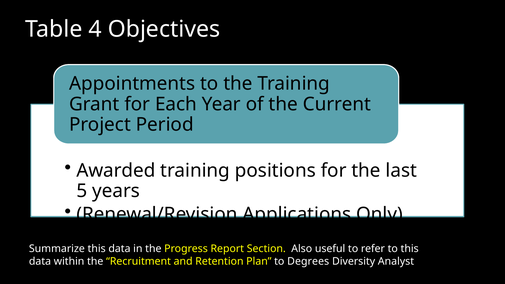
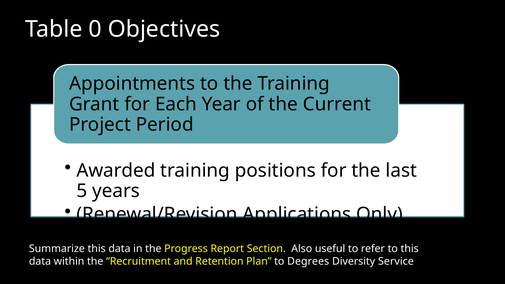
4: 4 -> 0 (95, 29)
Analyst: Analyst -> Service (396, 261)
